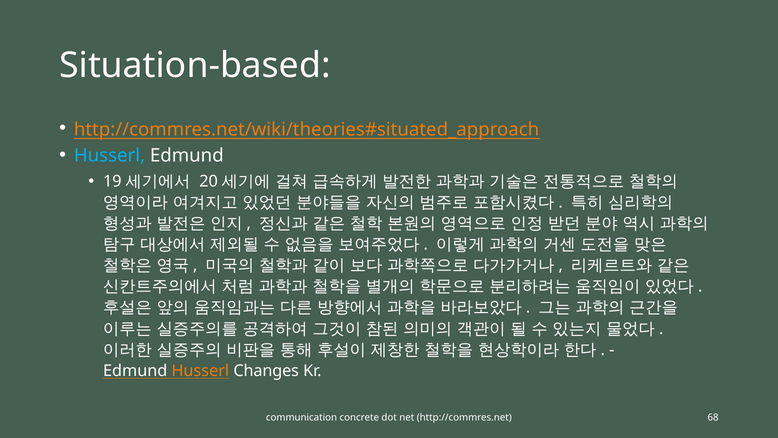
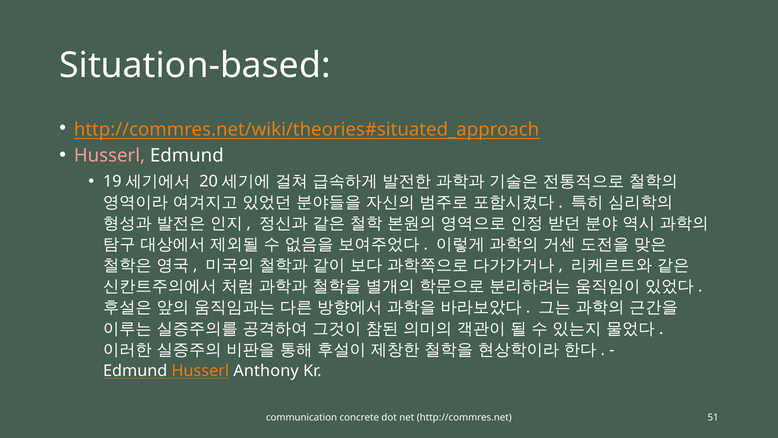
Husserl colour: light blue -> pink (109, 156)
Changes: Changes -> Anthony (266, 371)
68: 68 -> 51 (713, 417)
